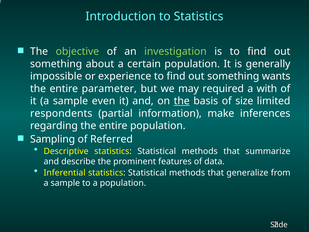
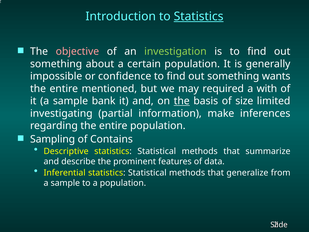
Statistics underline: none -> present (199, 16)
objective colour: light green -> pink (77, 52)
experience: experience -> confidence (125, 76)
parameter: parameter -> mentioned (109, 89)
even: even -> bank (104, 101)
respondents: respondents -> investigating (61, 113)
Referred: Referred -> Contains (111, 139)
